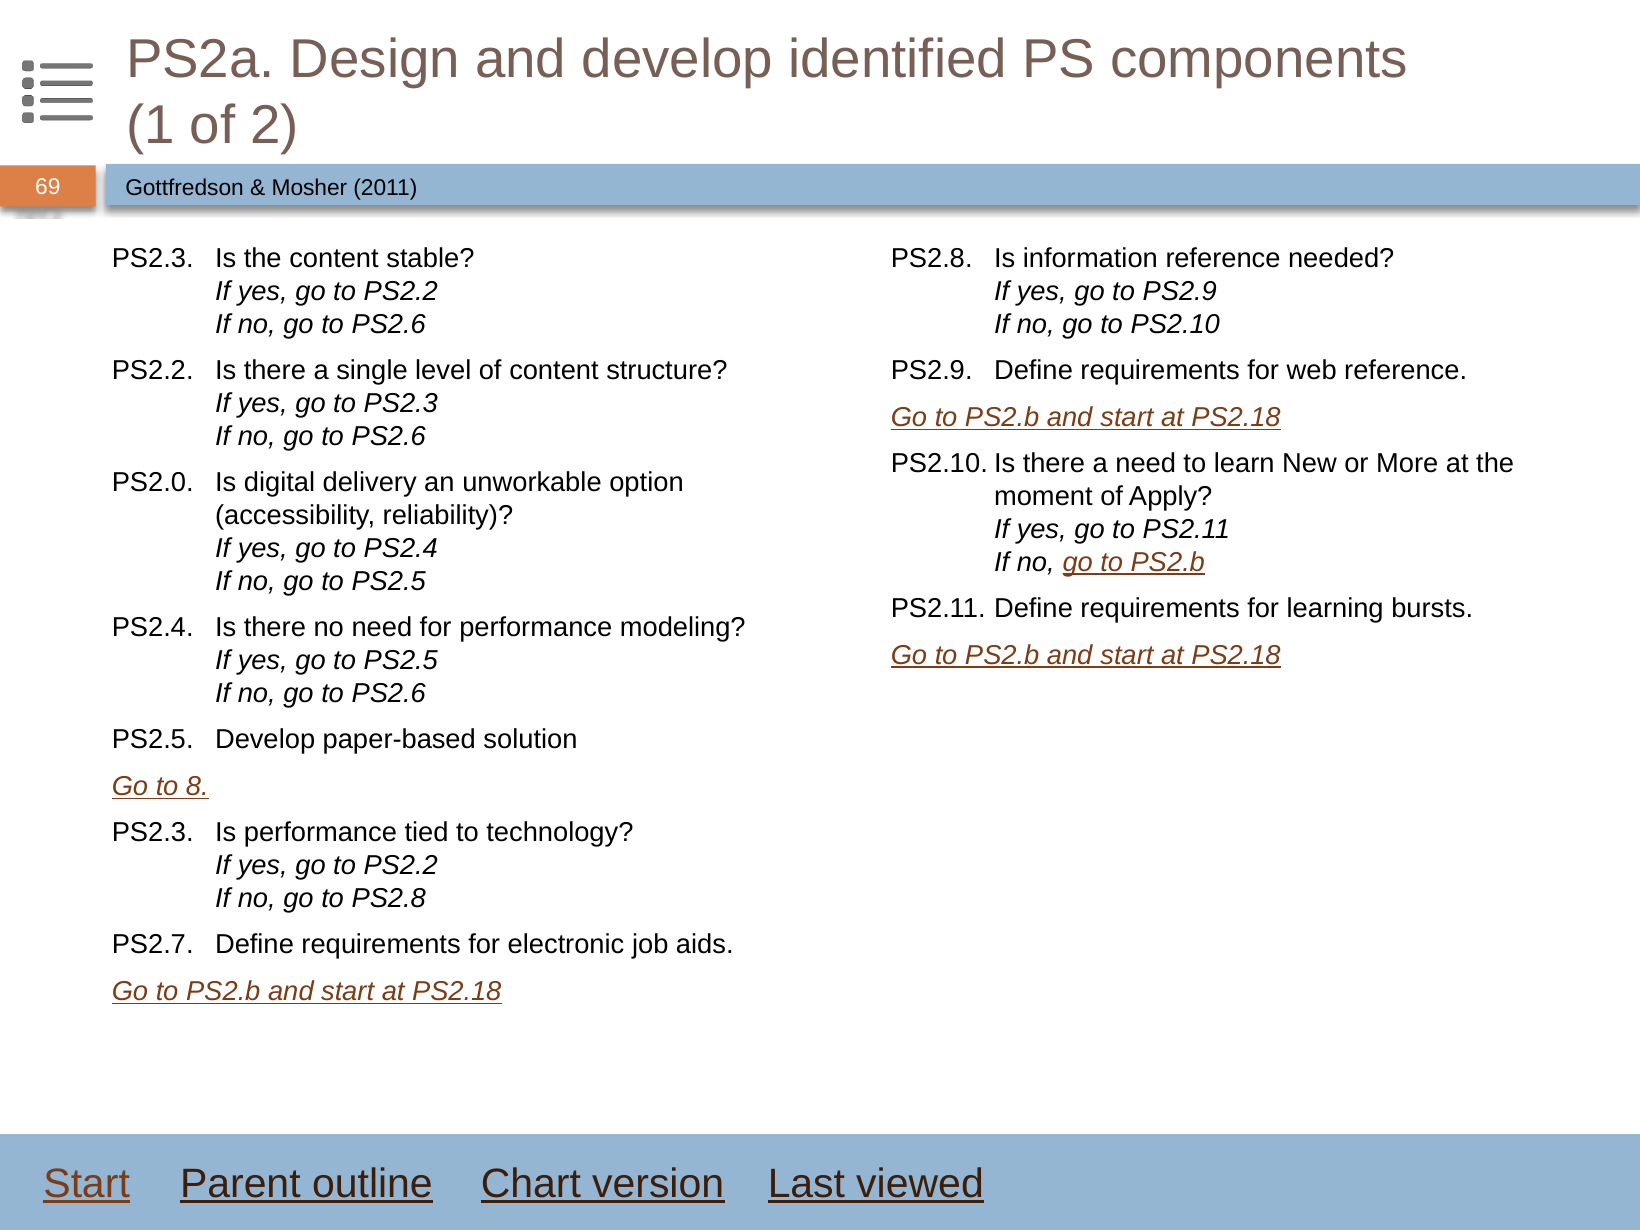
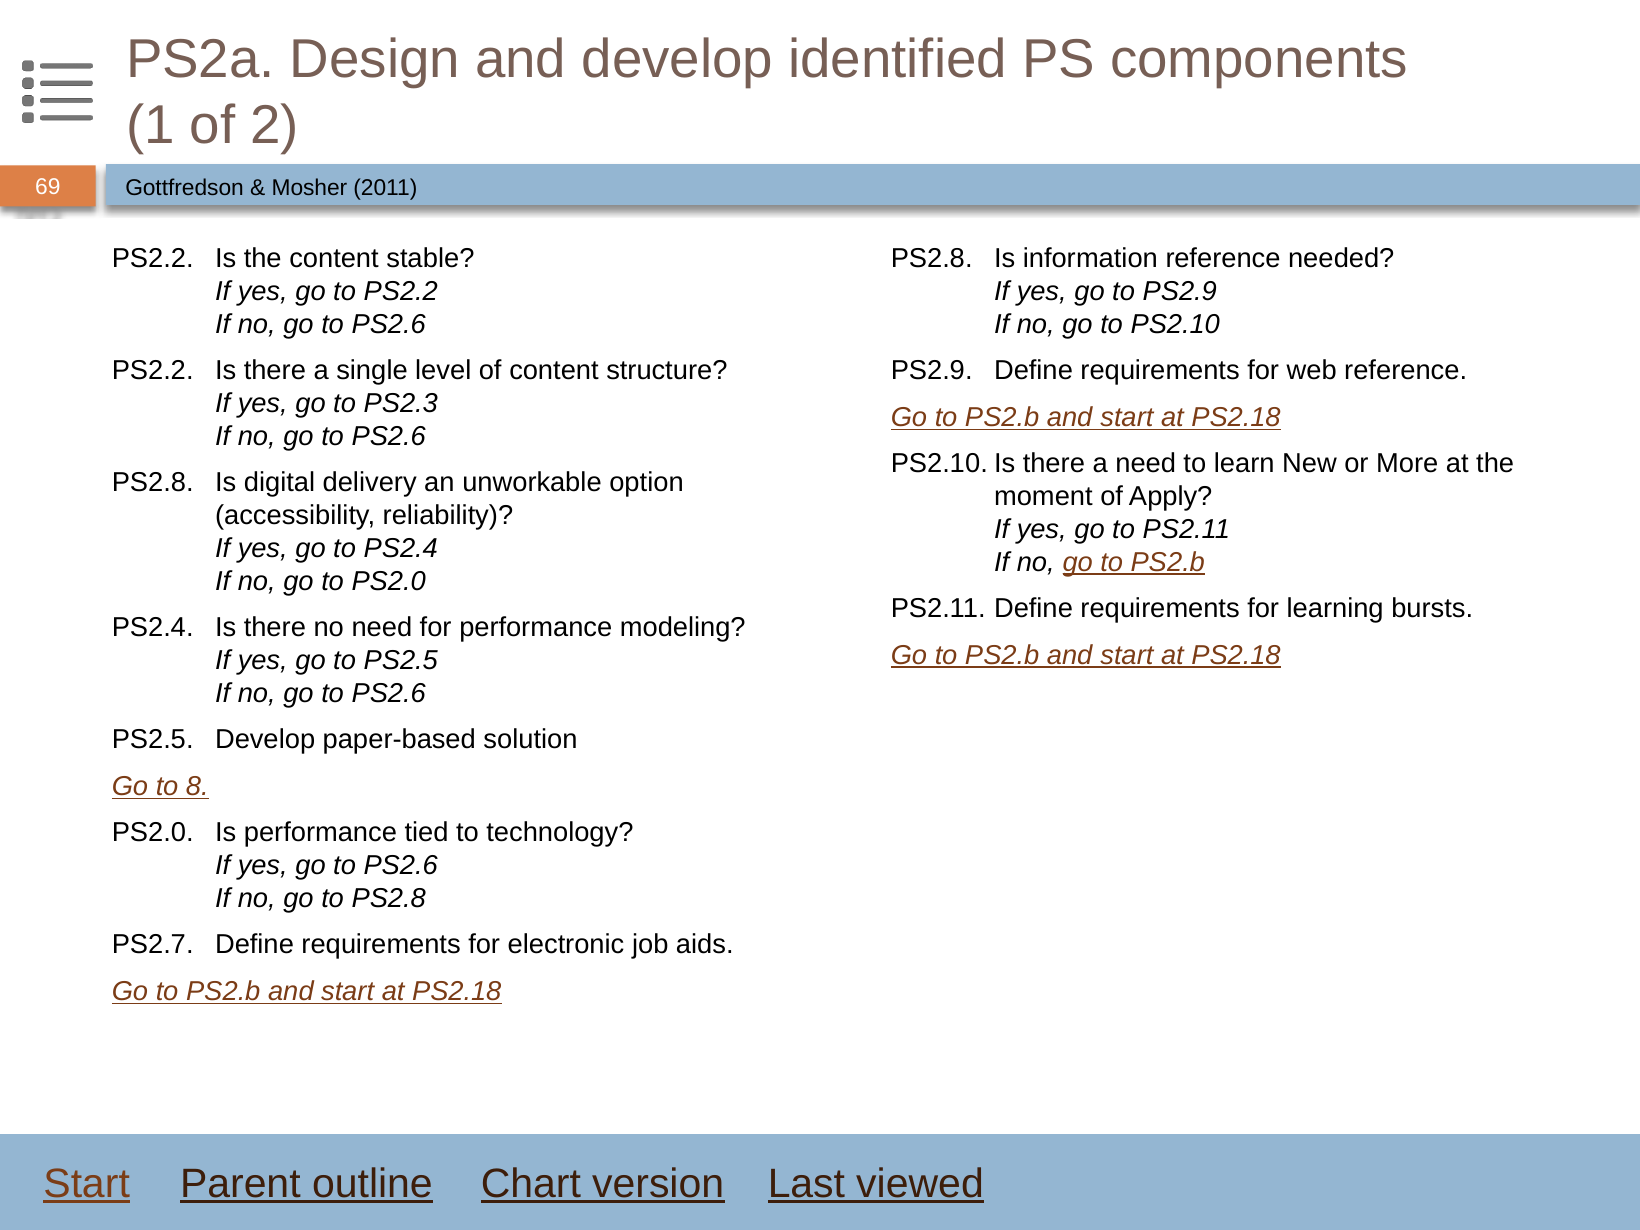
PS2.3: PS2.3 -> PS2.2 (153, 259)
PS2.0: PS2.0 -> PS2.8 (153, 483)
no go to PS2.5: PS2.5 -> PS2.0 (389, 581)
PS2.3: PS2.3 -> PS2.0 (153, 833)
PS2.2: PS2.2 -> PS2.6 (401, 866)
